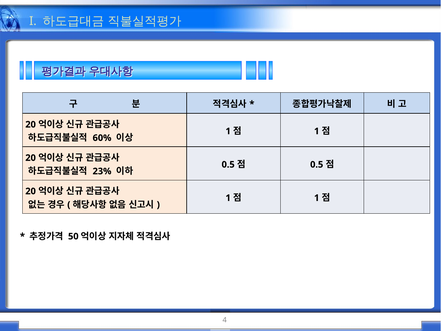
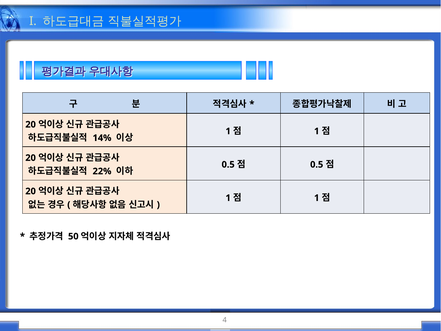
60%: 60% -> 14% (102, 138)
23%: 23% -> 22% (102, 171)
